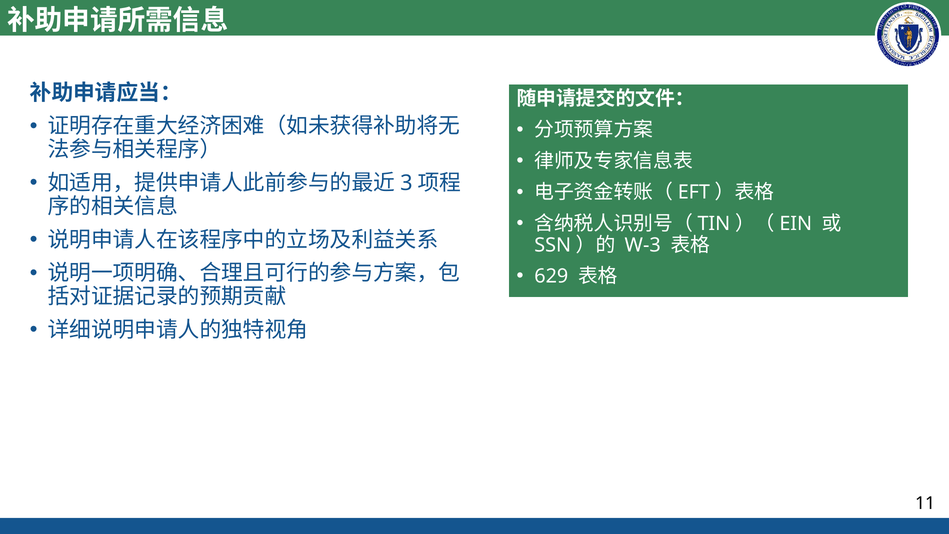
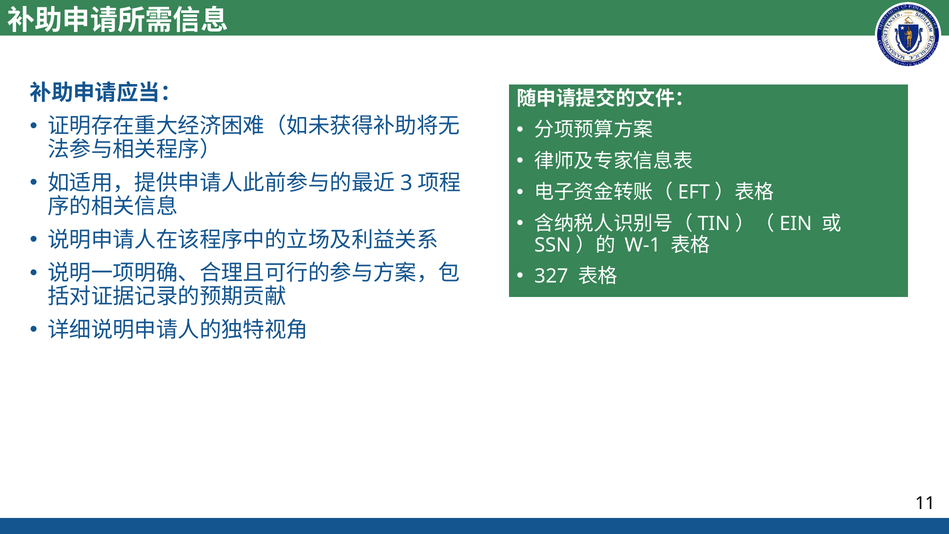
W-3: W-3 -> W-1 (643, 245)
629: 629 -> 327 (551, 276)
